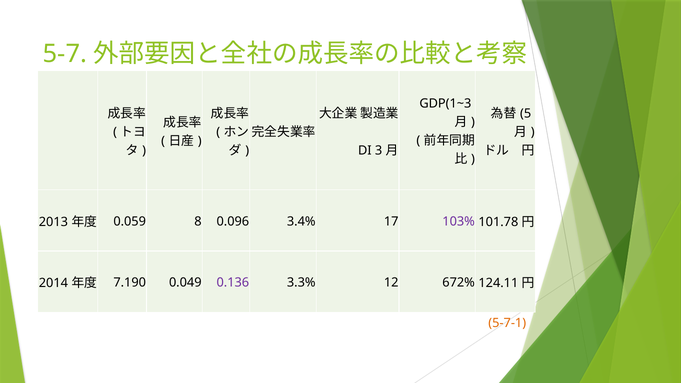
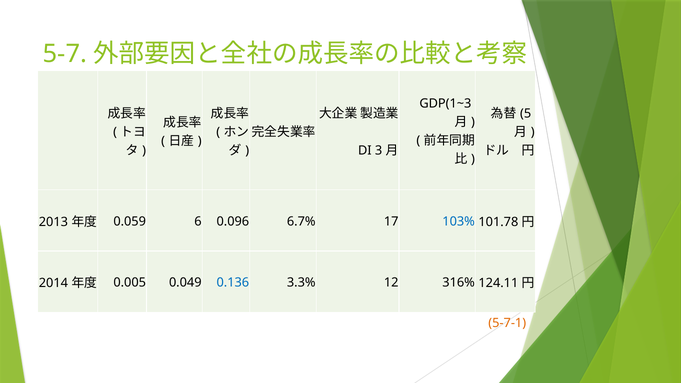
8: 8 -> 6 (198, 221)
3.4%: 3.4% -> 6.7% (301, 221)
103% colour: purple -> blue (459, 221)
7.190: 7.190 -> 0.005 (130, 283)
0.136 colour: purple -> blue (233, 283)
672%: 672% -> 316% (459, 283)
